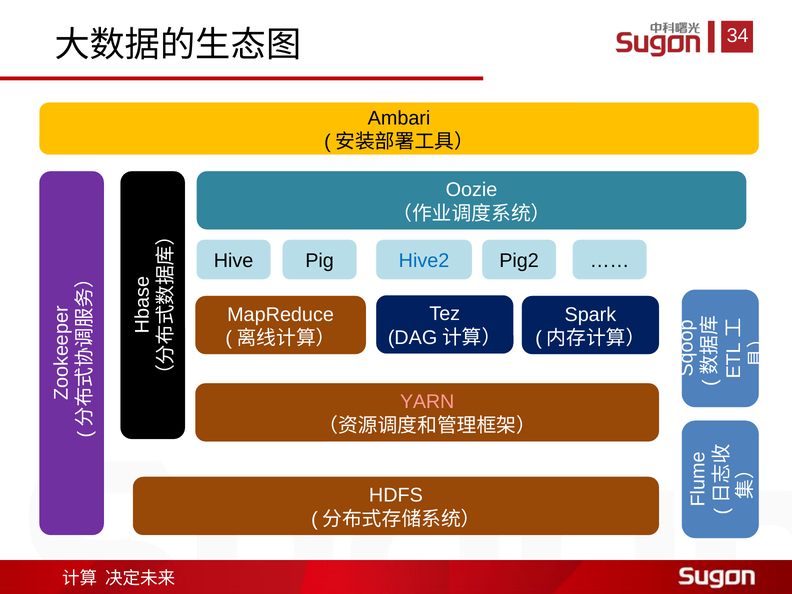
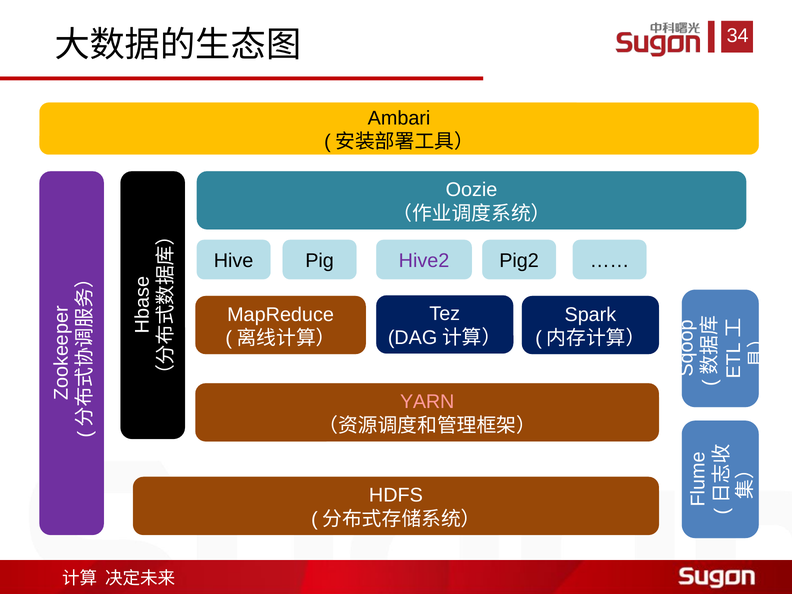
Hive2 colour: blue -> purple (424, 261)
